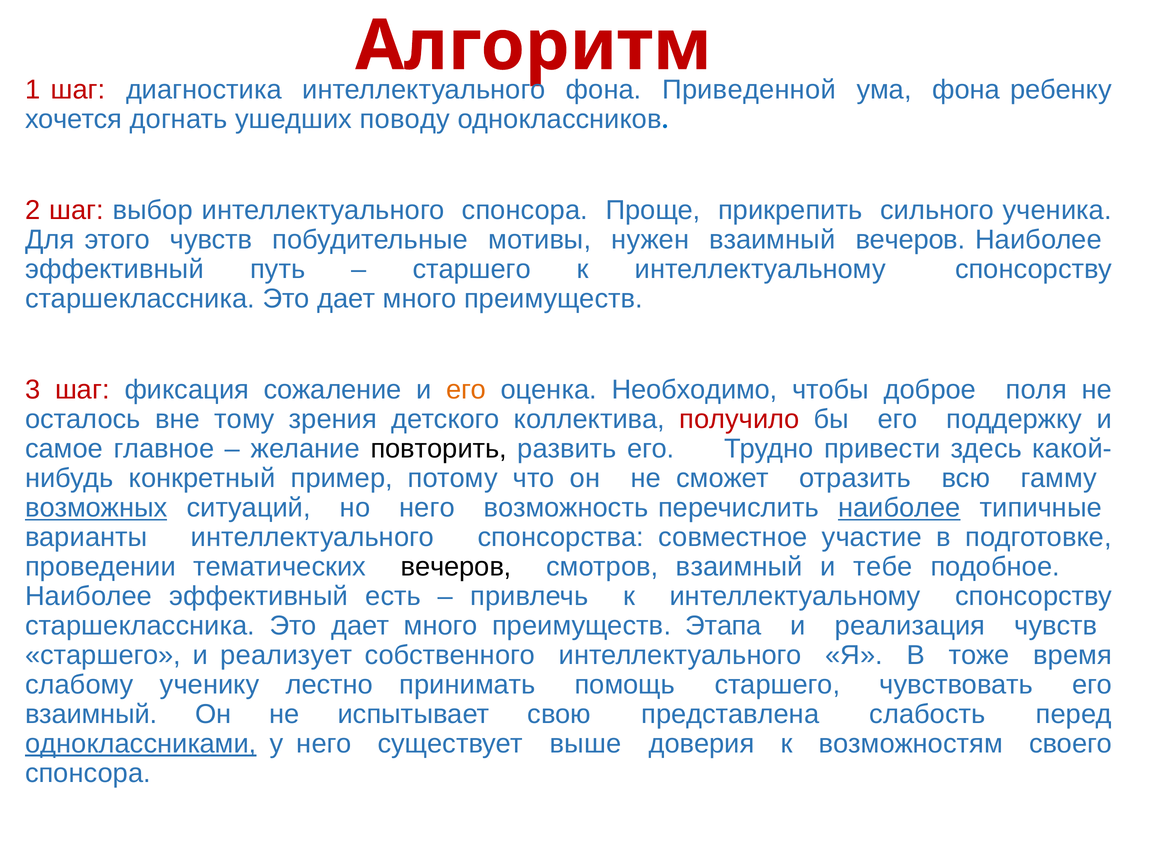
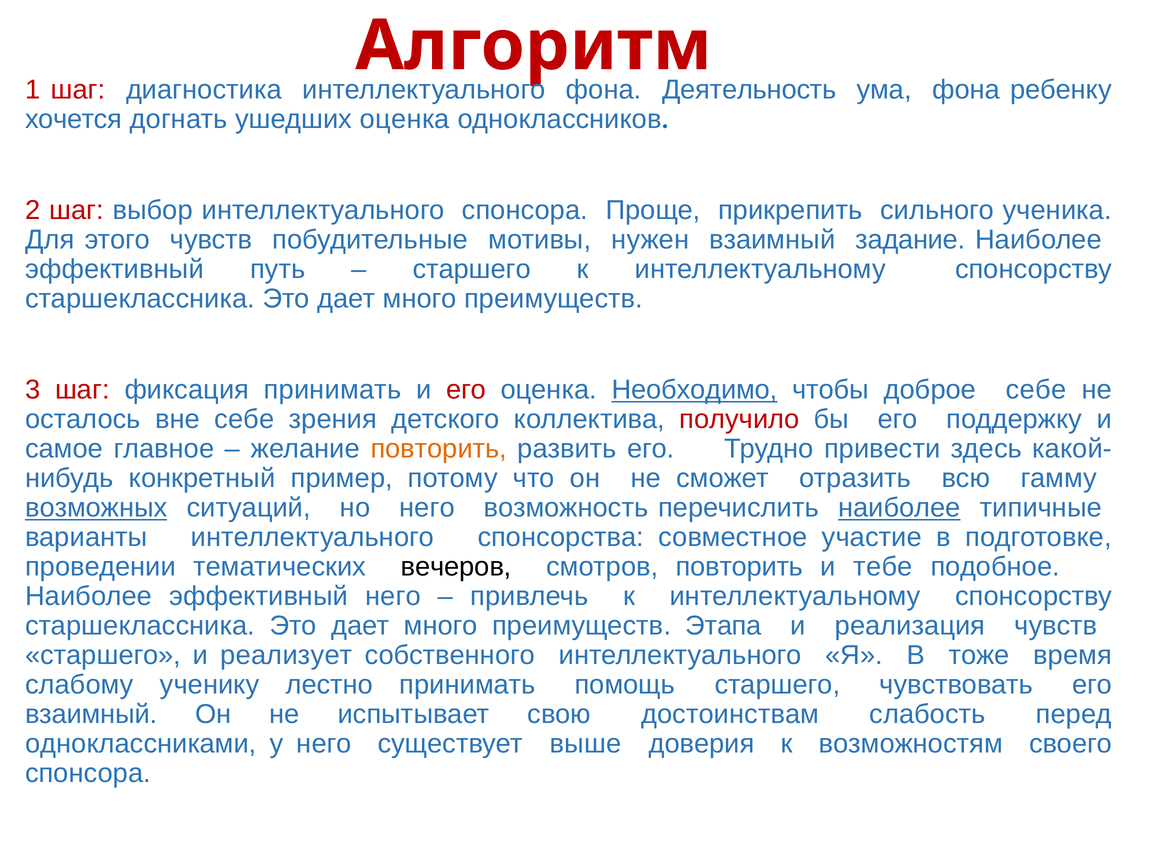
Приведенной: Приведенной -> Деятельность (749, 90)
ушедших поводу: поводу -> оценка (405, 119)
взаимный вечеров: вечеров -> задание (910, 240)
фиксация сожаление: сожаление -> принимать (333, 390)
его colour: orange -> red (466, 390)
Необходимо underline: none -> present (695, 390)
доброе поля: поля -> себе (1036, 390)
вне тому: тому -> себе (244, 419)
повторить colour: black -> orange (439, 449)
смотров взаимный: взаимный -> повторить (739, 567)
эффективный есть: есть -> него (393, 596)
представлена: представлена -> достоинствам (730, 714)
одноклассниками underline: present -> none (141, 744)
